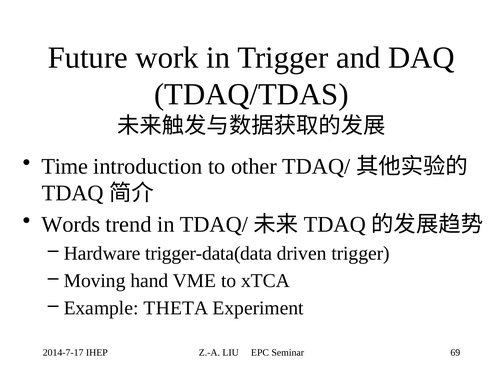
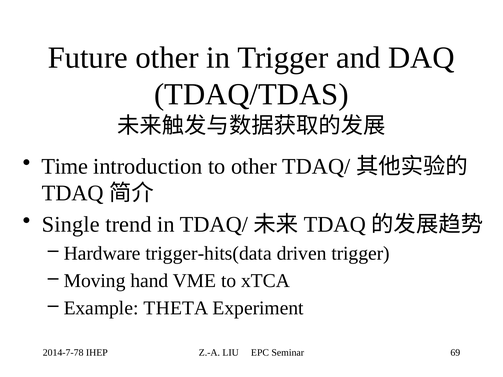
Future work: work -> other (167, 58)
Words: Words -> Single (71, 225)
trigger-data(data: trigger-data(data -> trigger-hits(data (209, 254)
2014-7-17: 2014-7-17 -> 2014-7-78 (63, 353)
